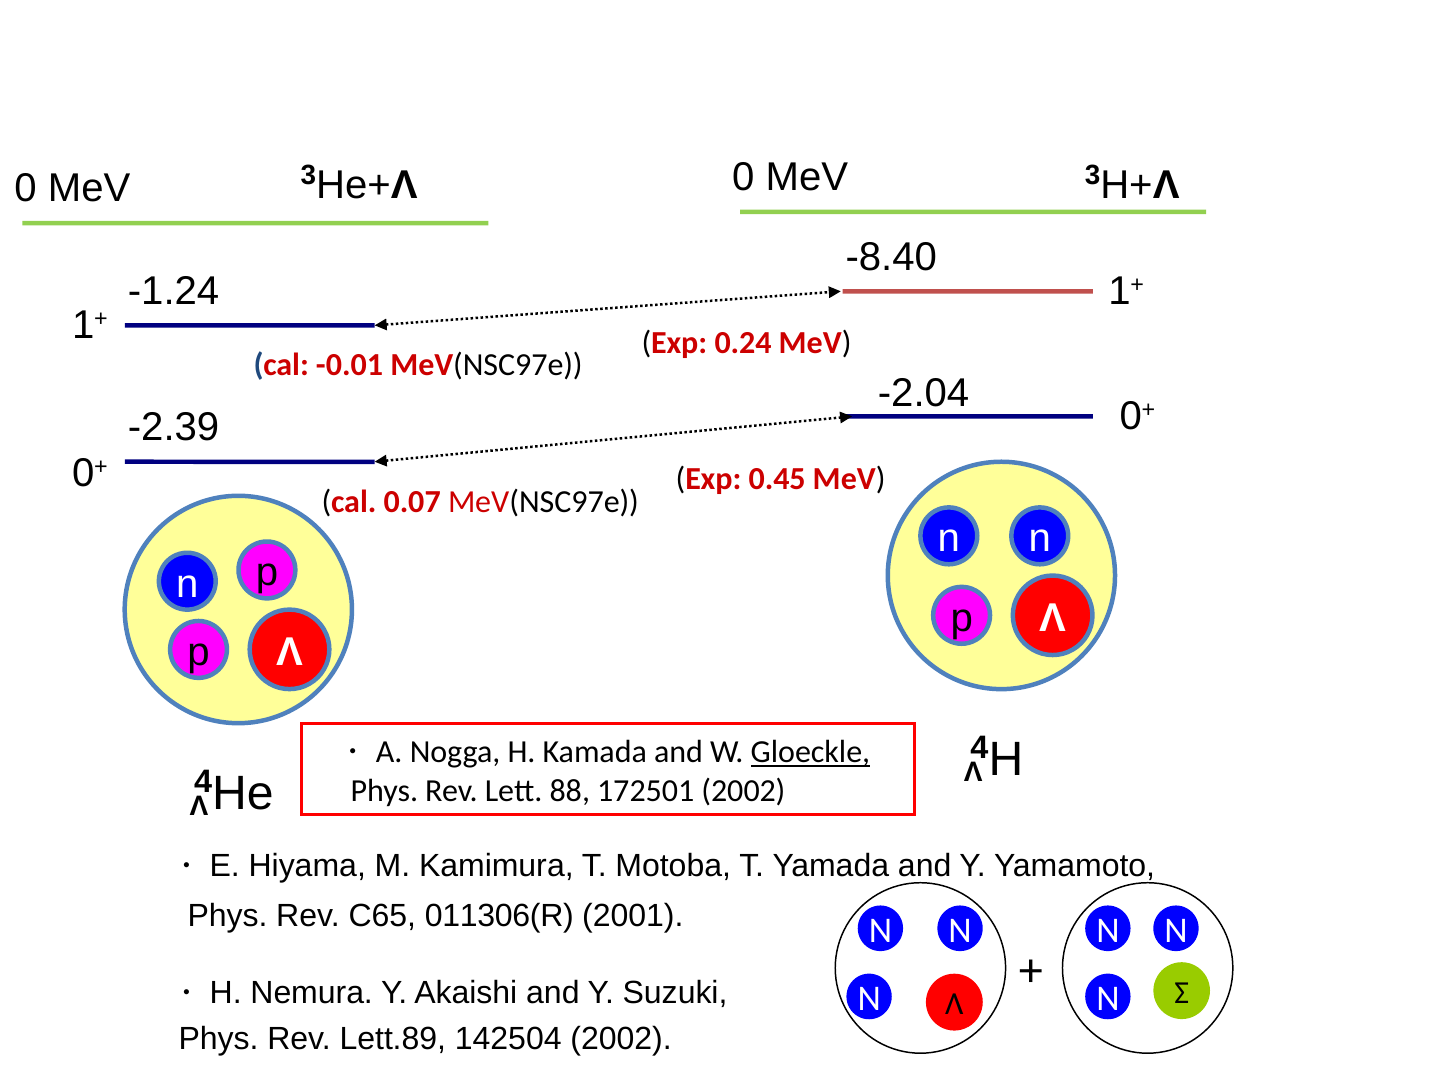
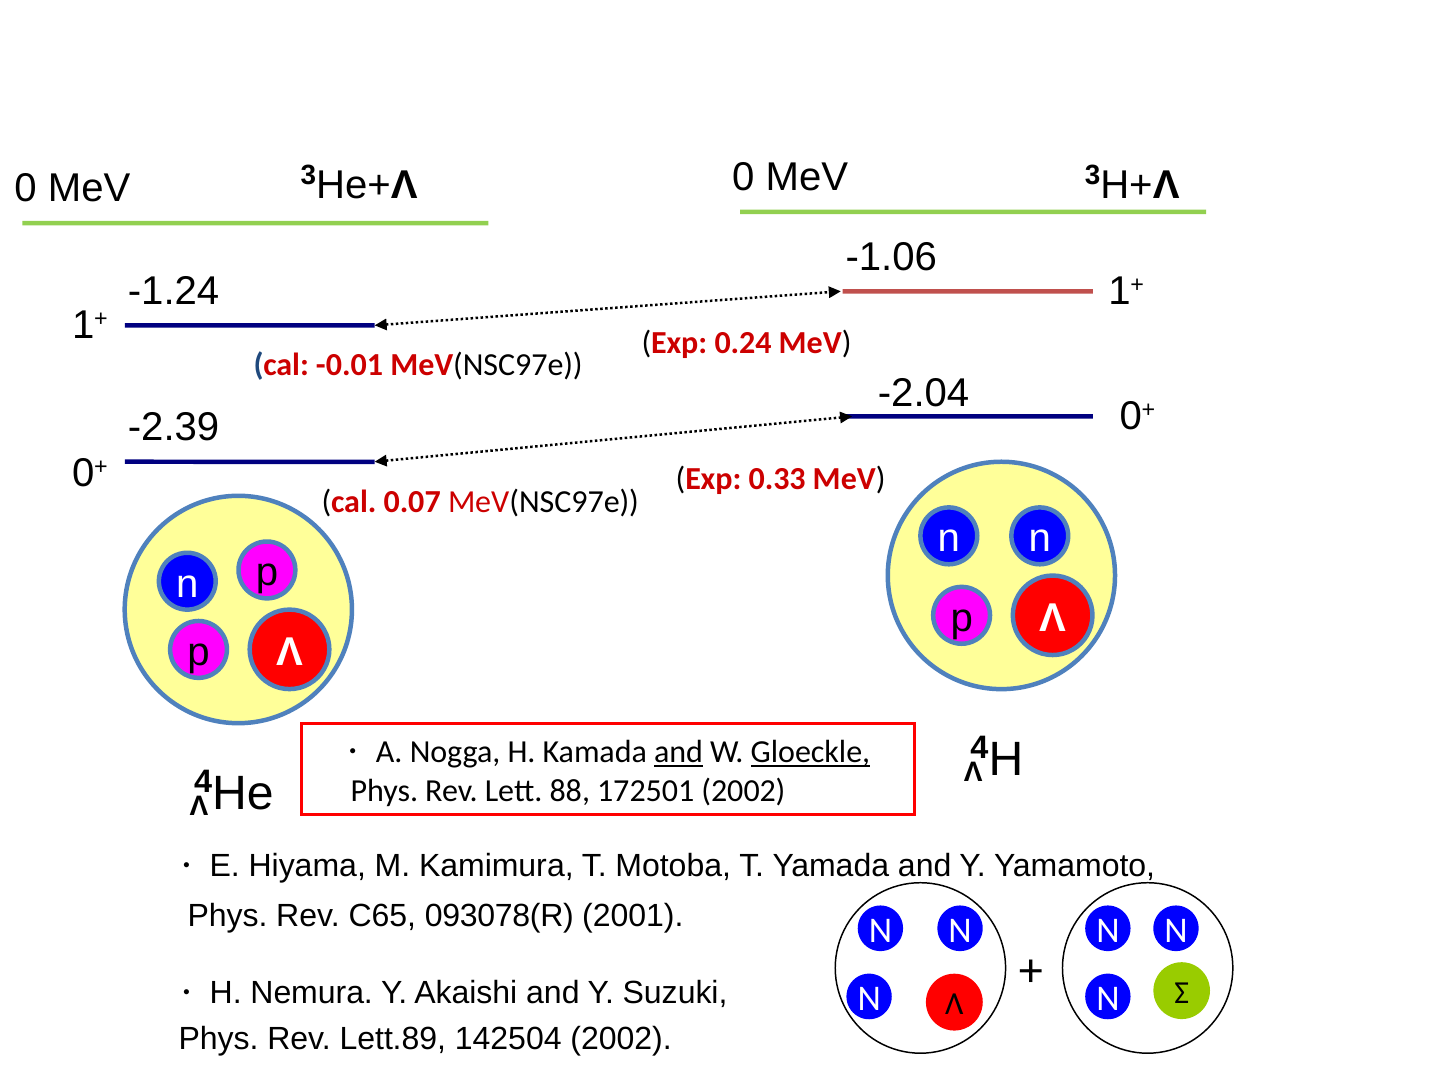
-8.40: -8.40 -> -1.06 (891, 257)
0.45: 0.45 -> 0.33 (777, 479)
and underline: none -> present (679, 752)
011306(R: 011306(R -> 093078(R (499, 915)
